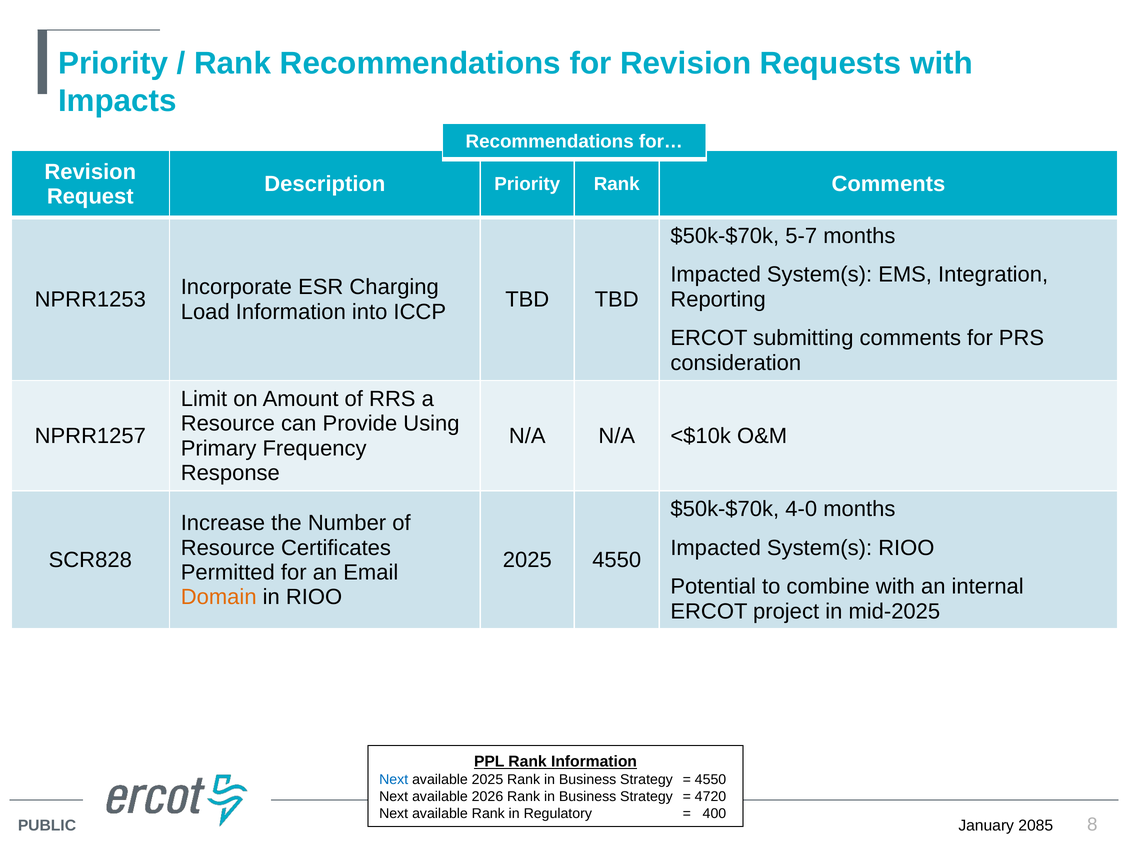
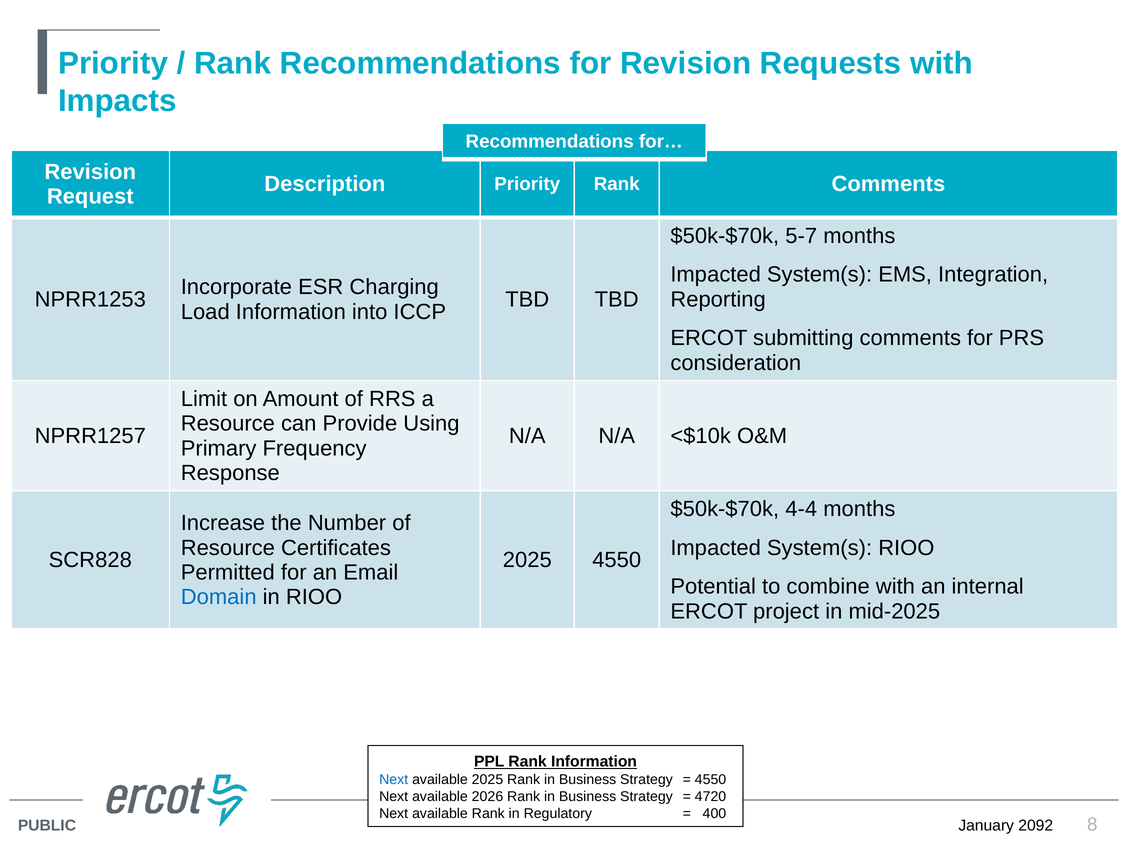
4-0: 4-0 -> 4-4 (801, 509)
Domain colour: orange -> blue (219, 597)
2085: 2085 -> 2092 (1036, 826)
